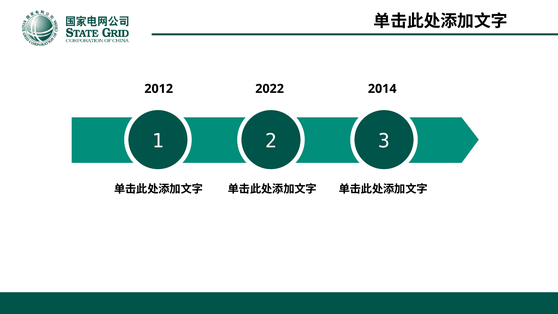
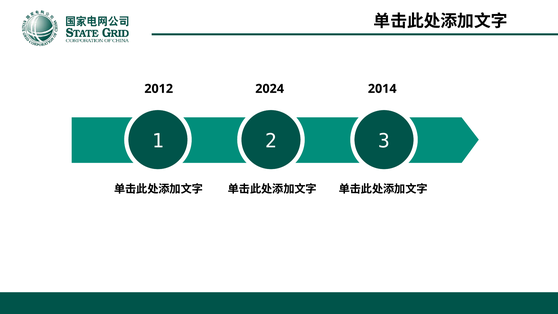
2022: 2022 -> 2024 (270, 89)
